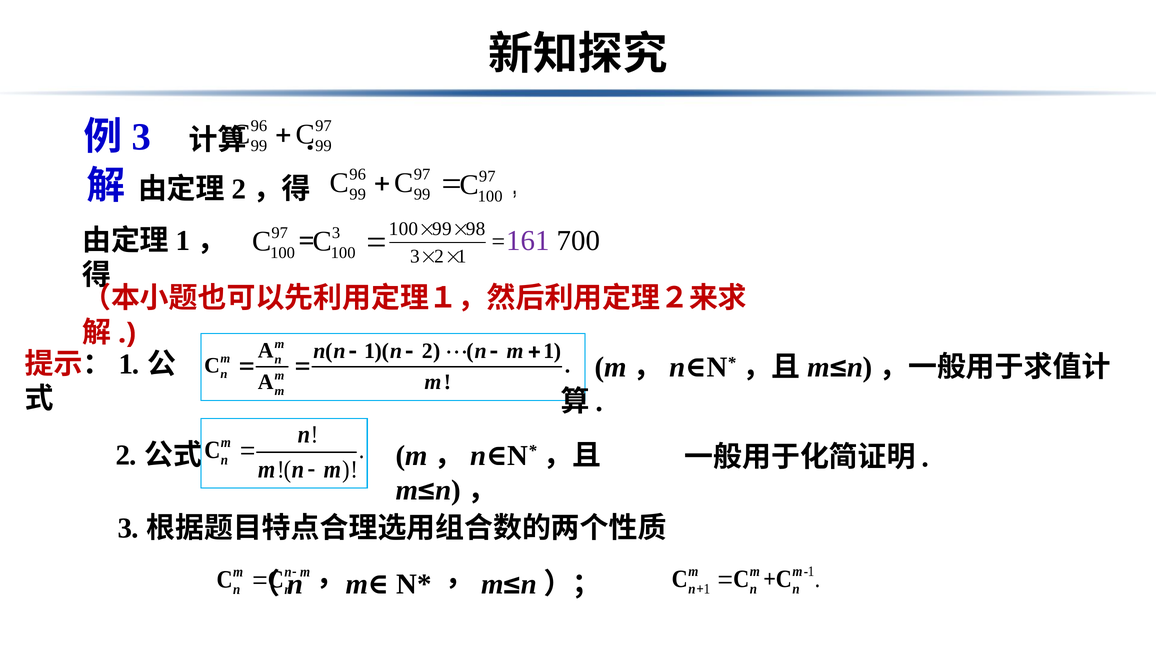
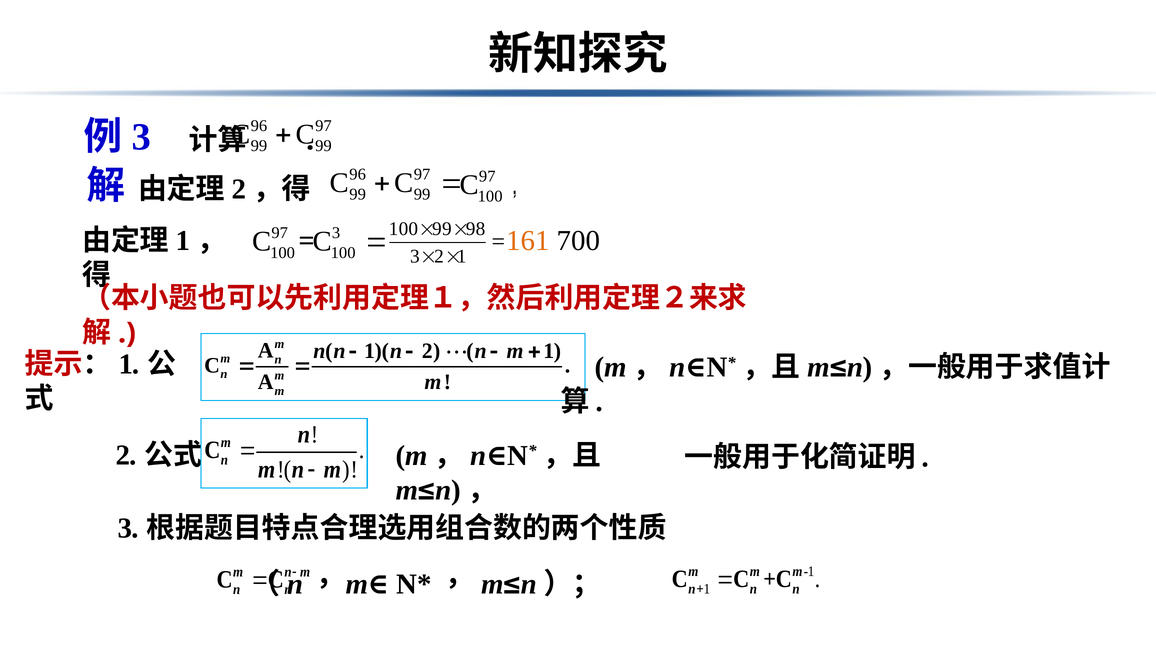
161 colour: purple -> orange (528, 241)
